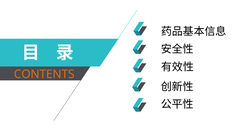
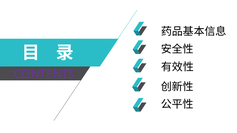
CONTENTS colour: orange -> purple (44, 74)
